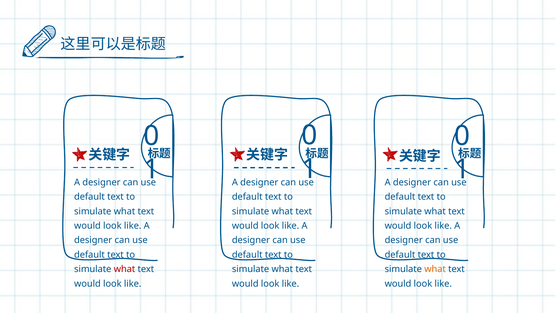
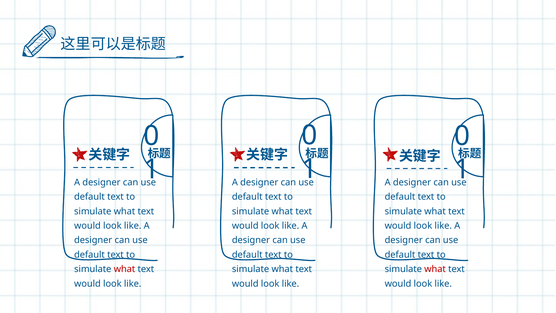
what colour: orange -> red (435, 269)
